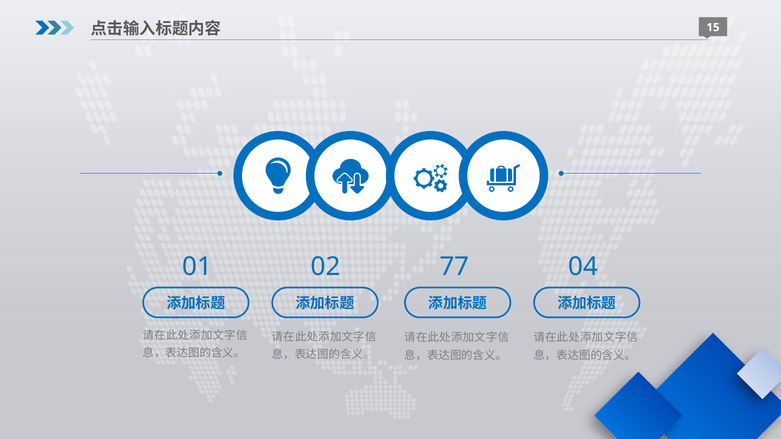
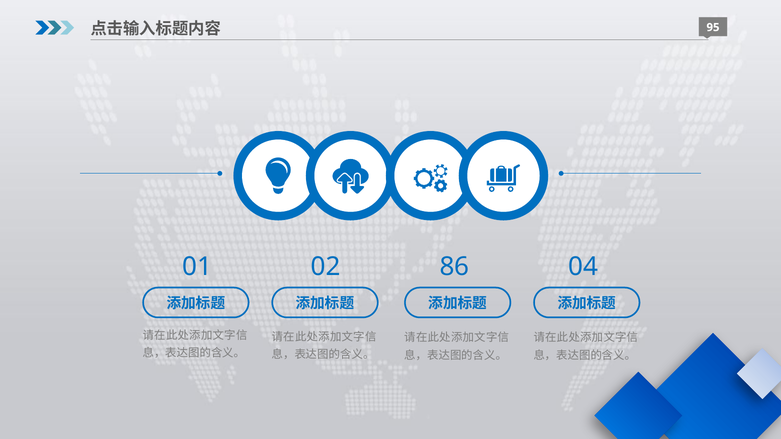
15: 15 -> 95 (713, 27)
77: 77 -> 86 (454, 267)
